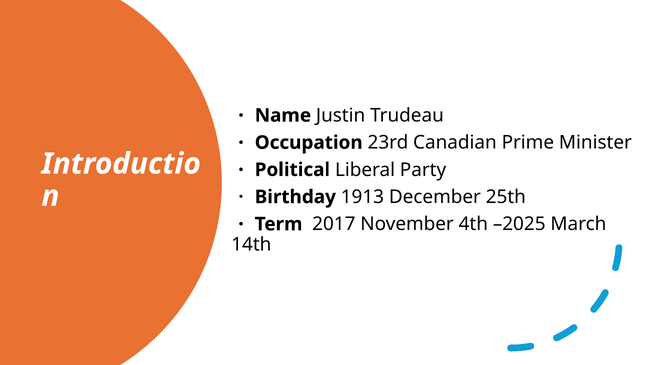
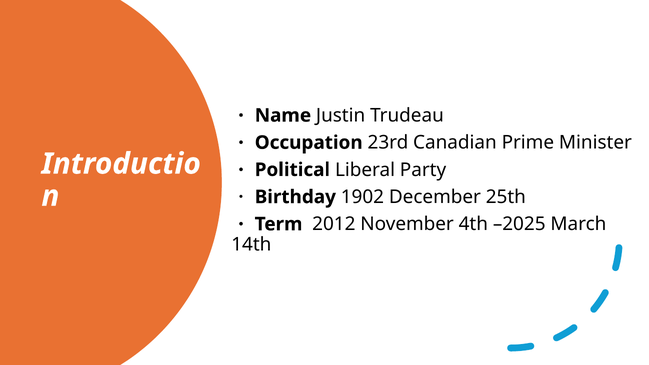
1913: 1913 -> 1902 (362, 197)
2017: 2017 -> 2012 (334, 224)
